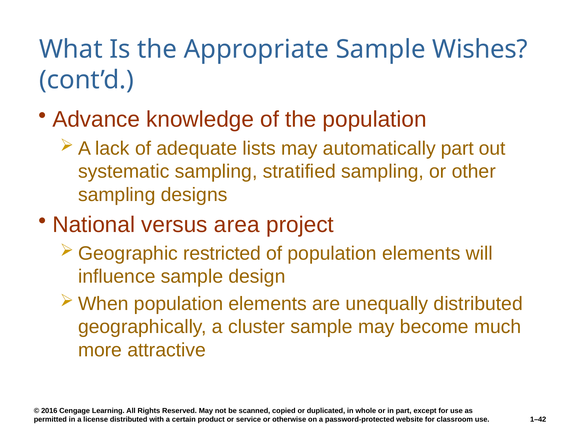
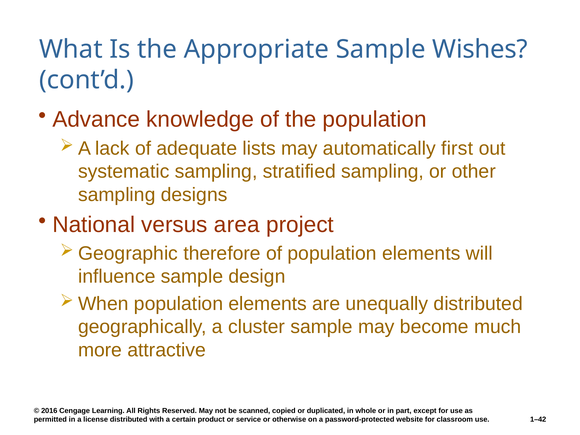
automatically part: part -> first (457, 148)
restricted: restricted -> therefore (222, 253)
